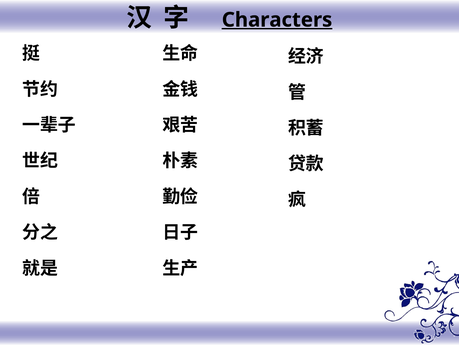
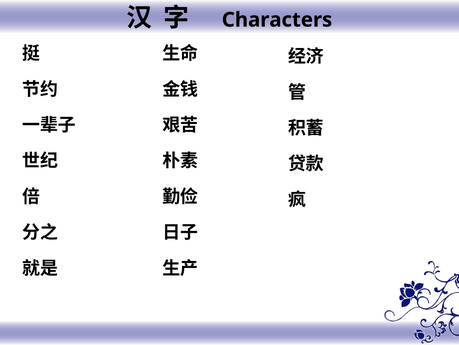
Characters underline: present -> none (277, 20)
